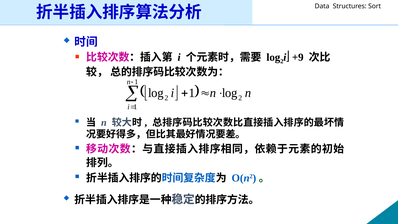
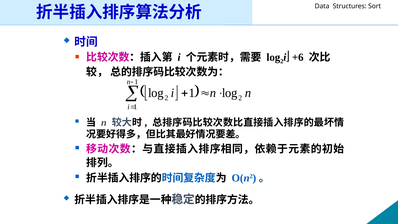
+9: +9 -> +6 (298, 57)
